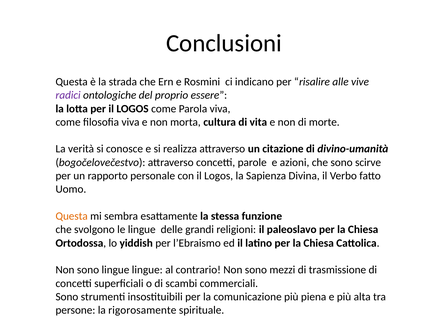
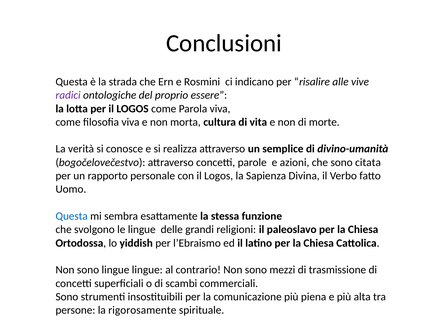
citazione: citazione -> semplice (283, 149)
scirve: scirve -> citata (368, 162)
Questa colour: orange -> blue (72, 216)
